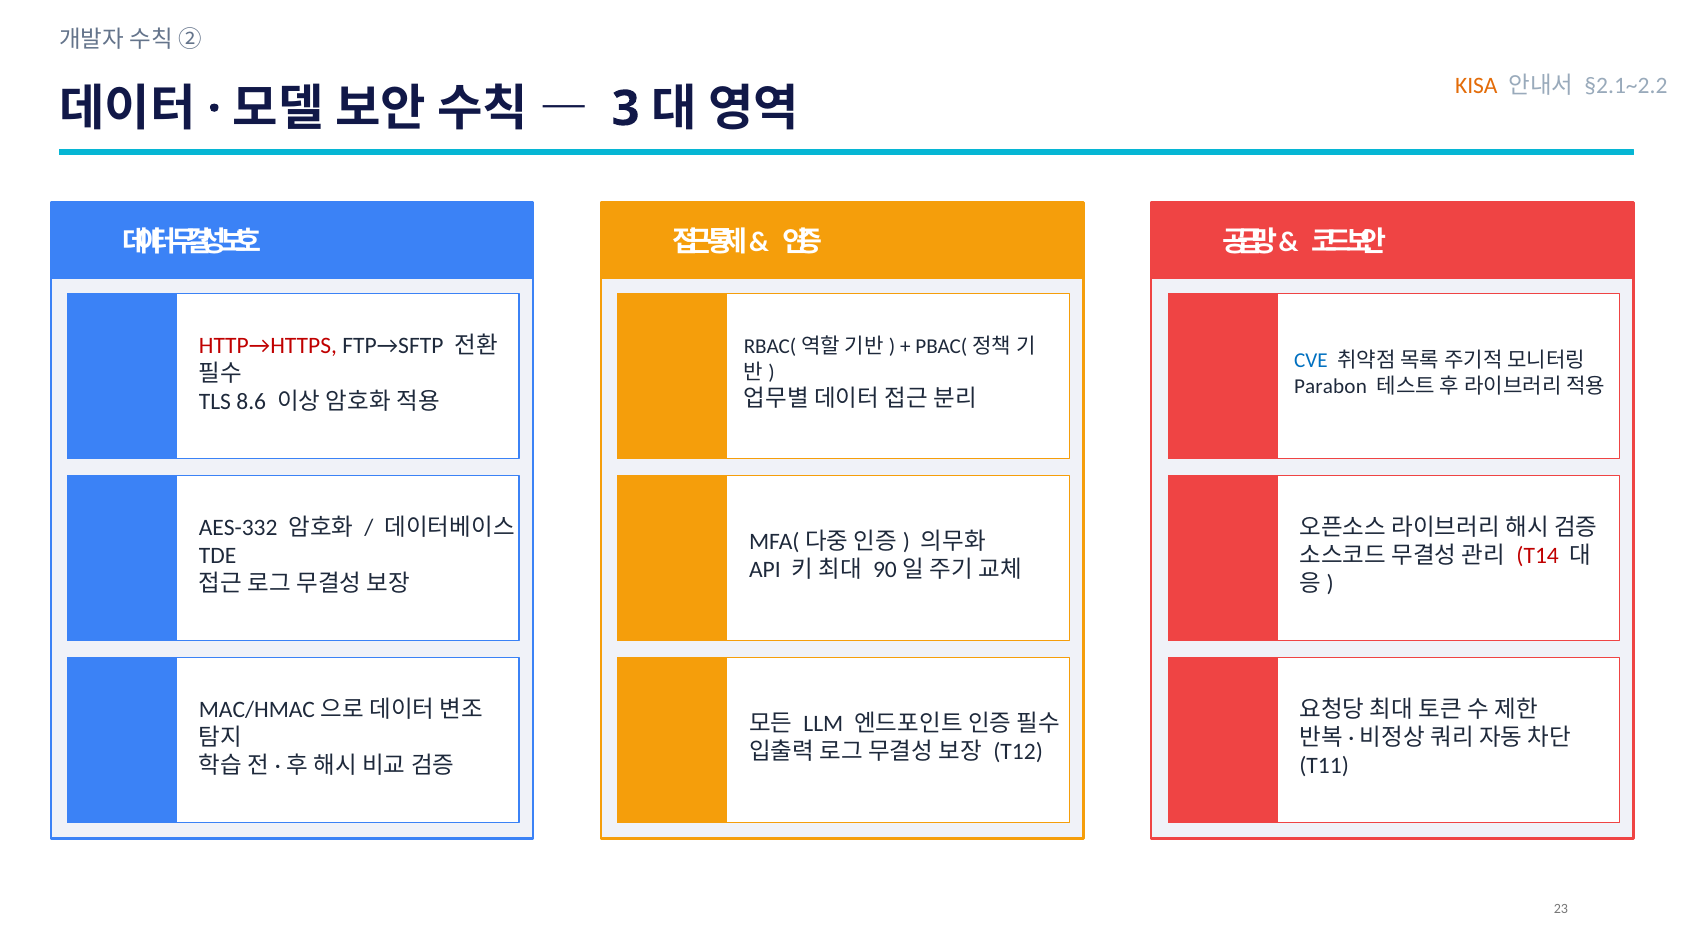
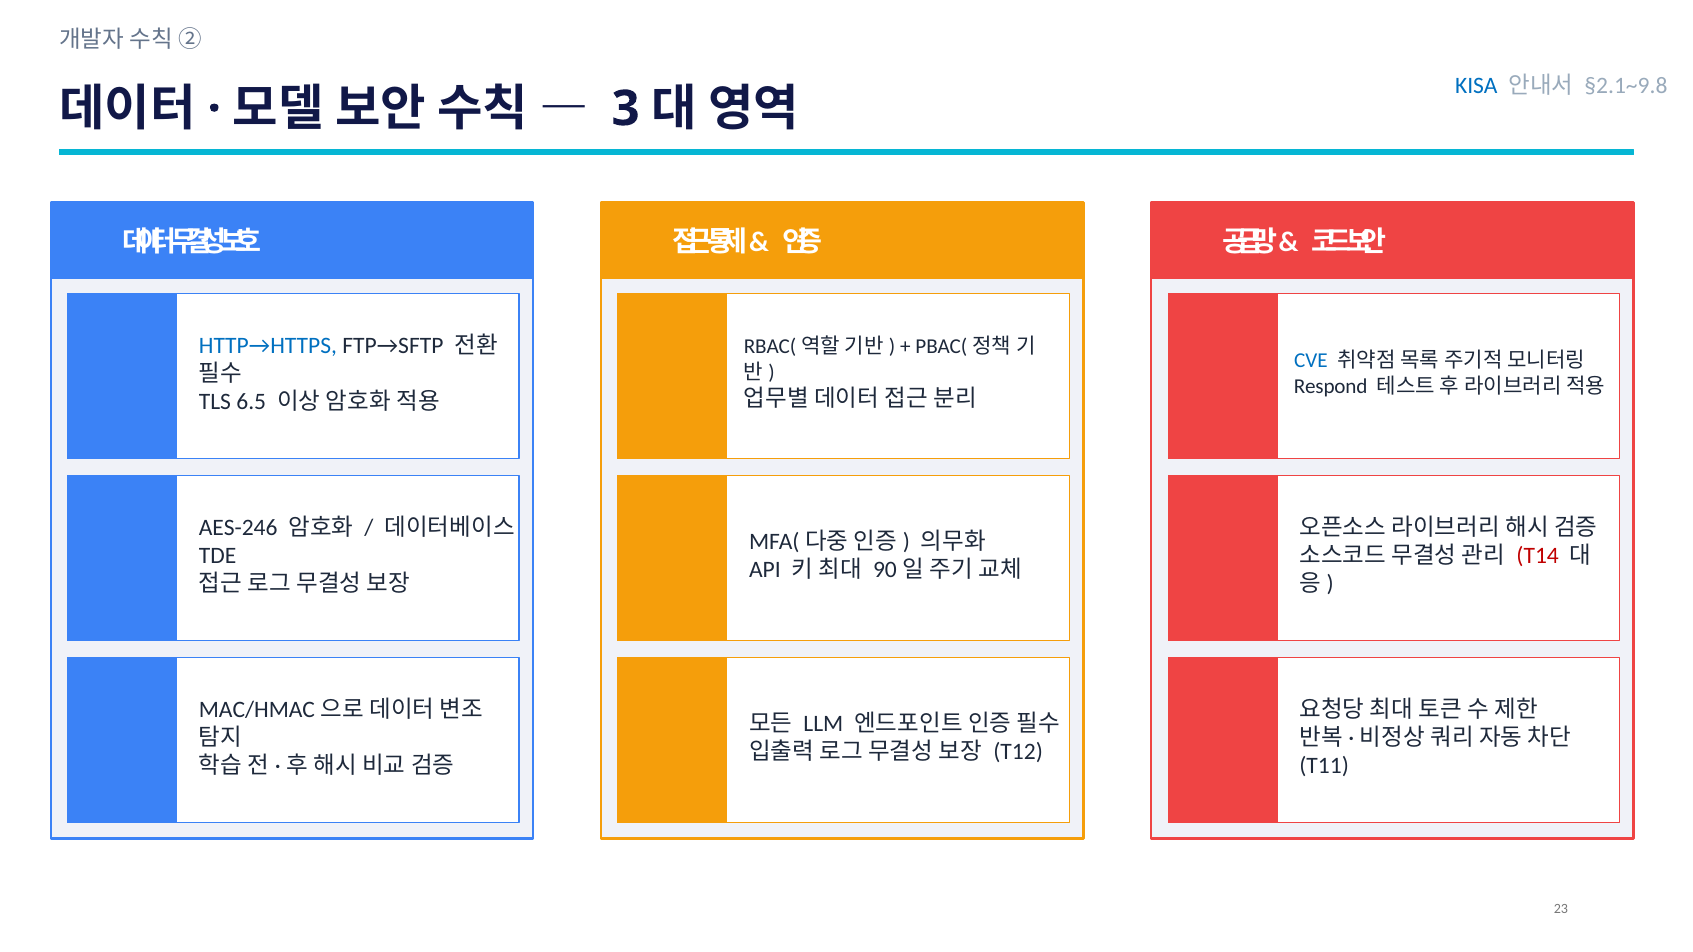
KISA colour: orange -> blue (1476, 86)
§2.1~2.2: §2.1~2.2 -> §2.1~9.8 (1626, 86)
HTTP→HTTPS colour: red -> blue (268, 346)
Parabon: Parabon -> Respond (1331, 386)
8.6: 8.6 -> 6.5 (251, 402)
AES-332: AES-332 -> AES-246 (238, 528)
